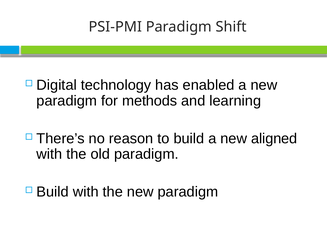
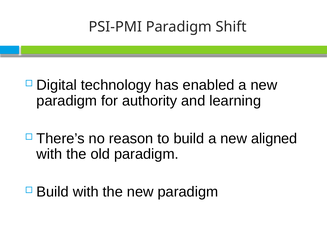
methods: methods -> authority (150, 101)
